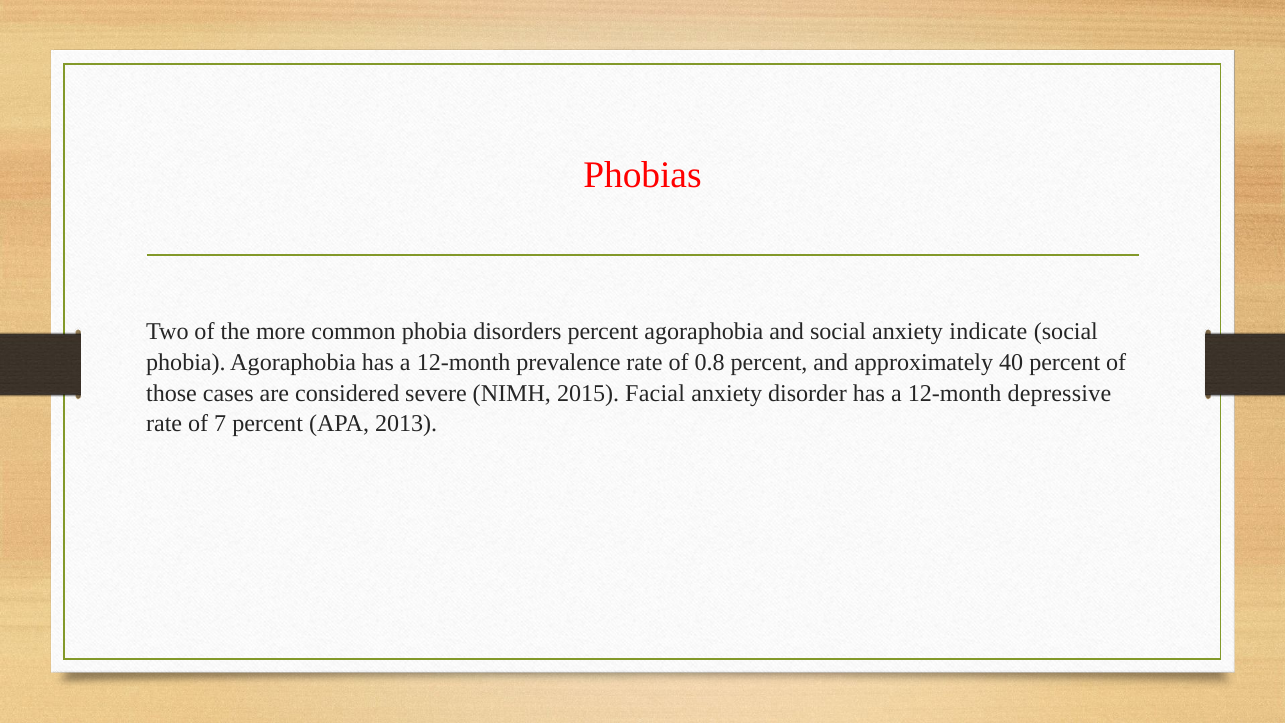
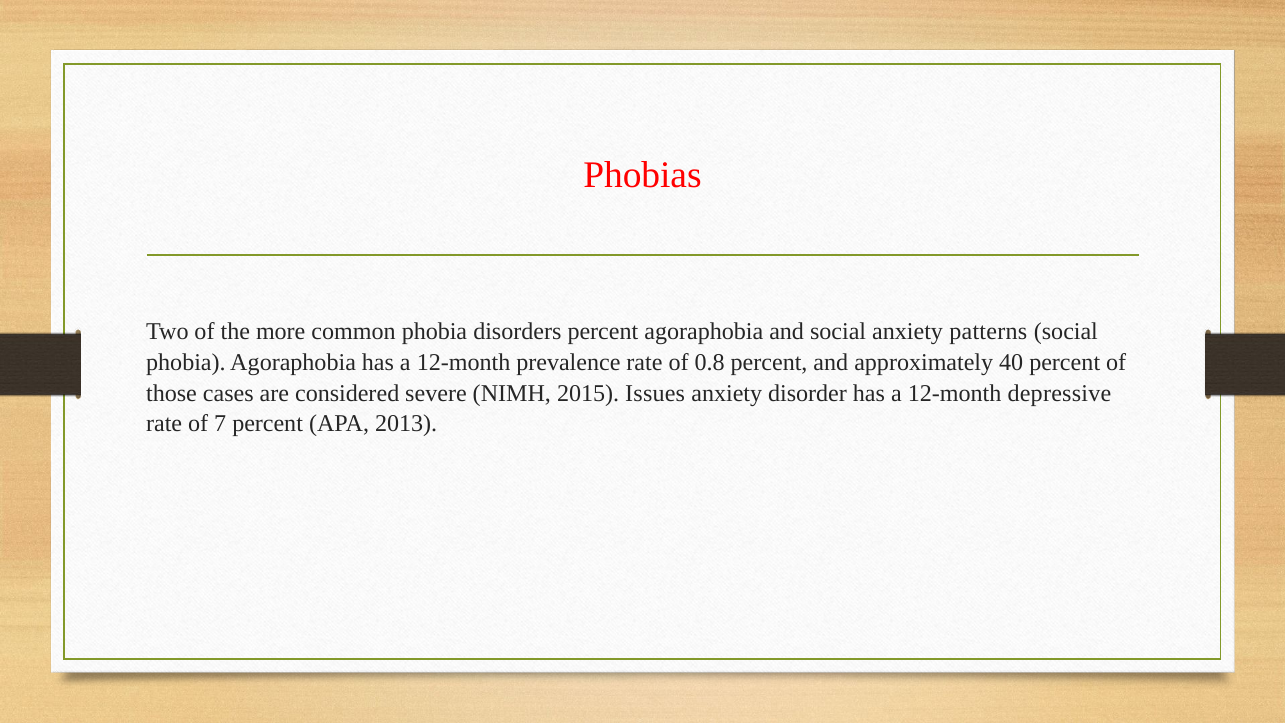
indicate: indicate -> patterns (988, 332)
Facial: Facial -> Issues (655, 393)
